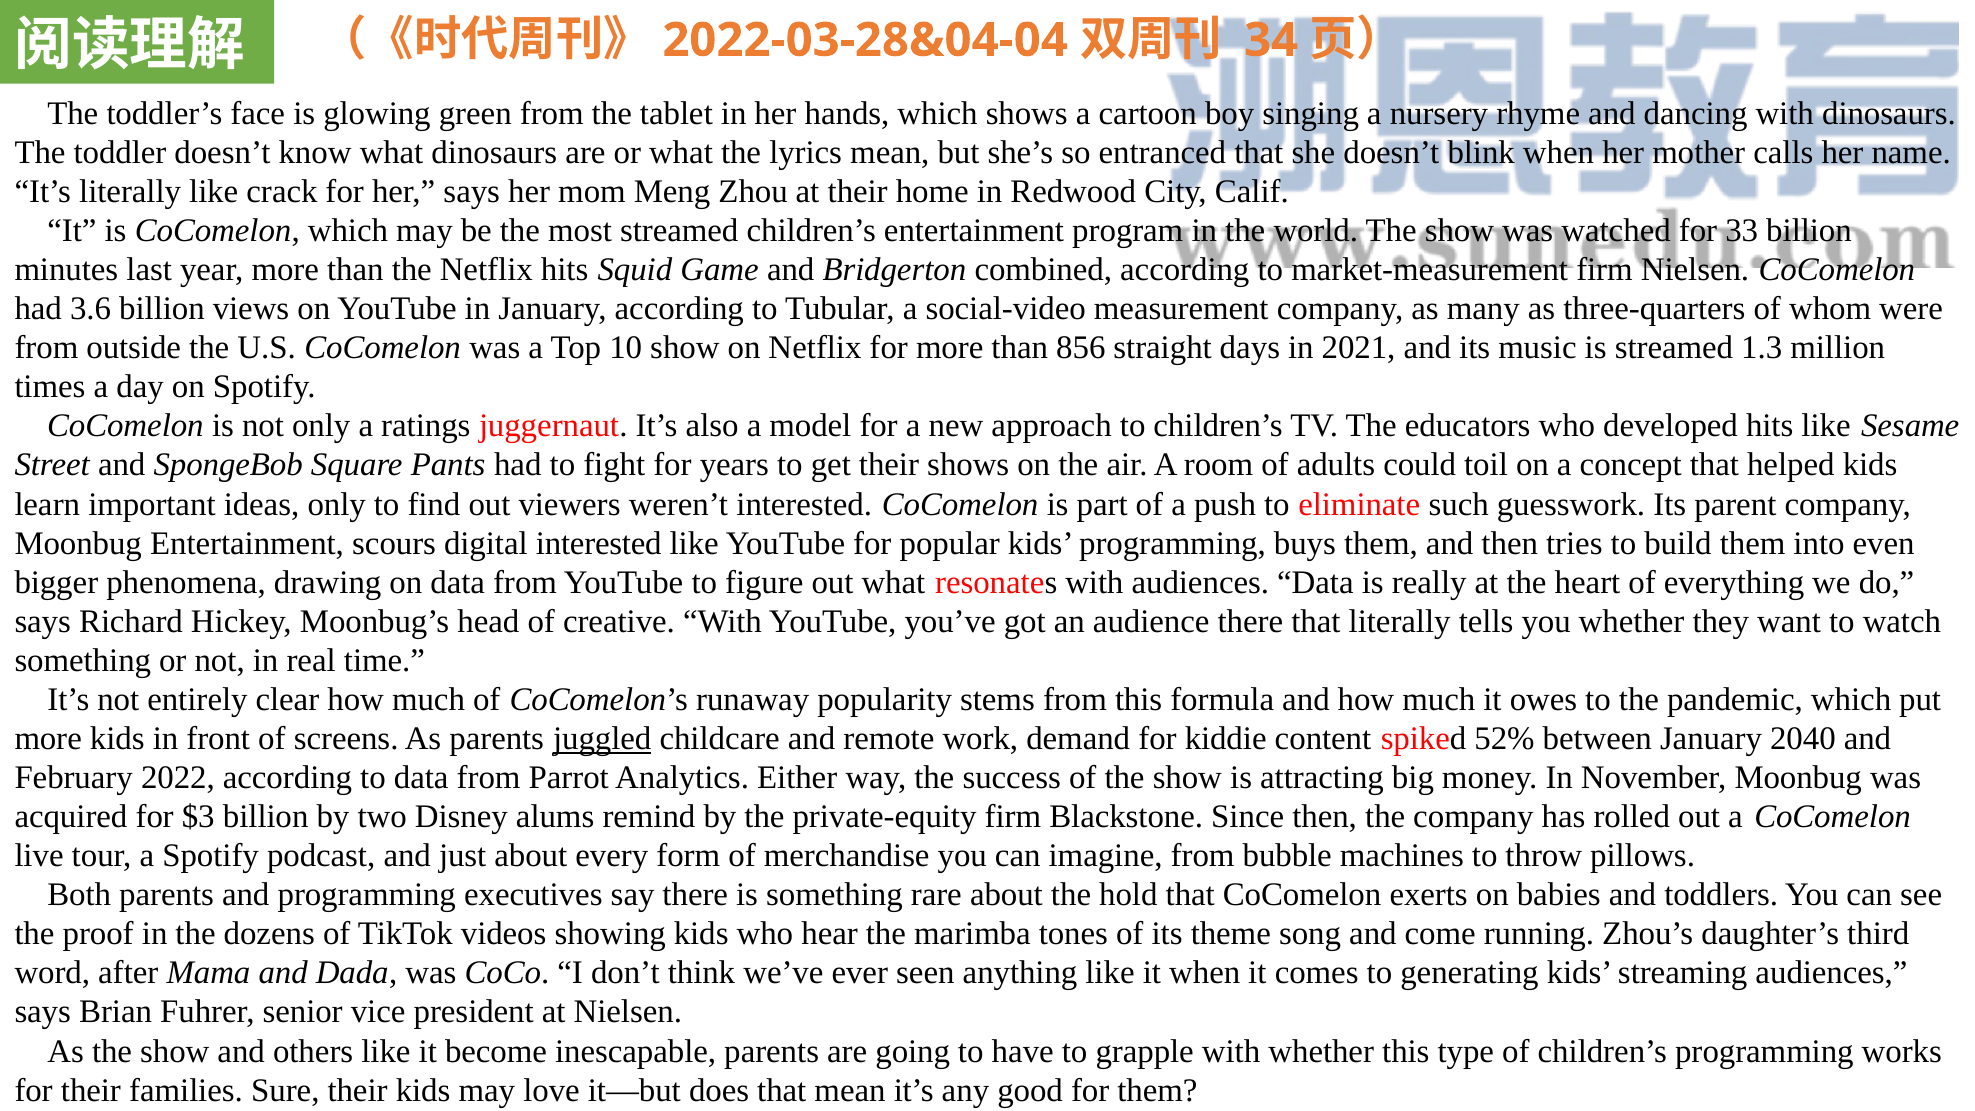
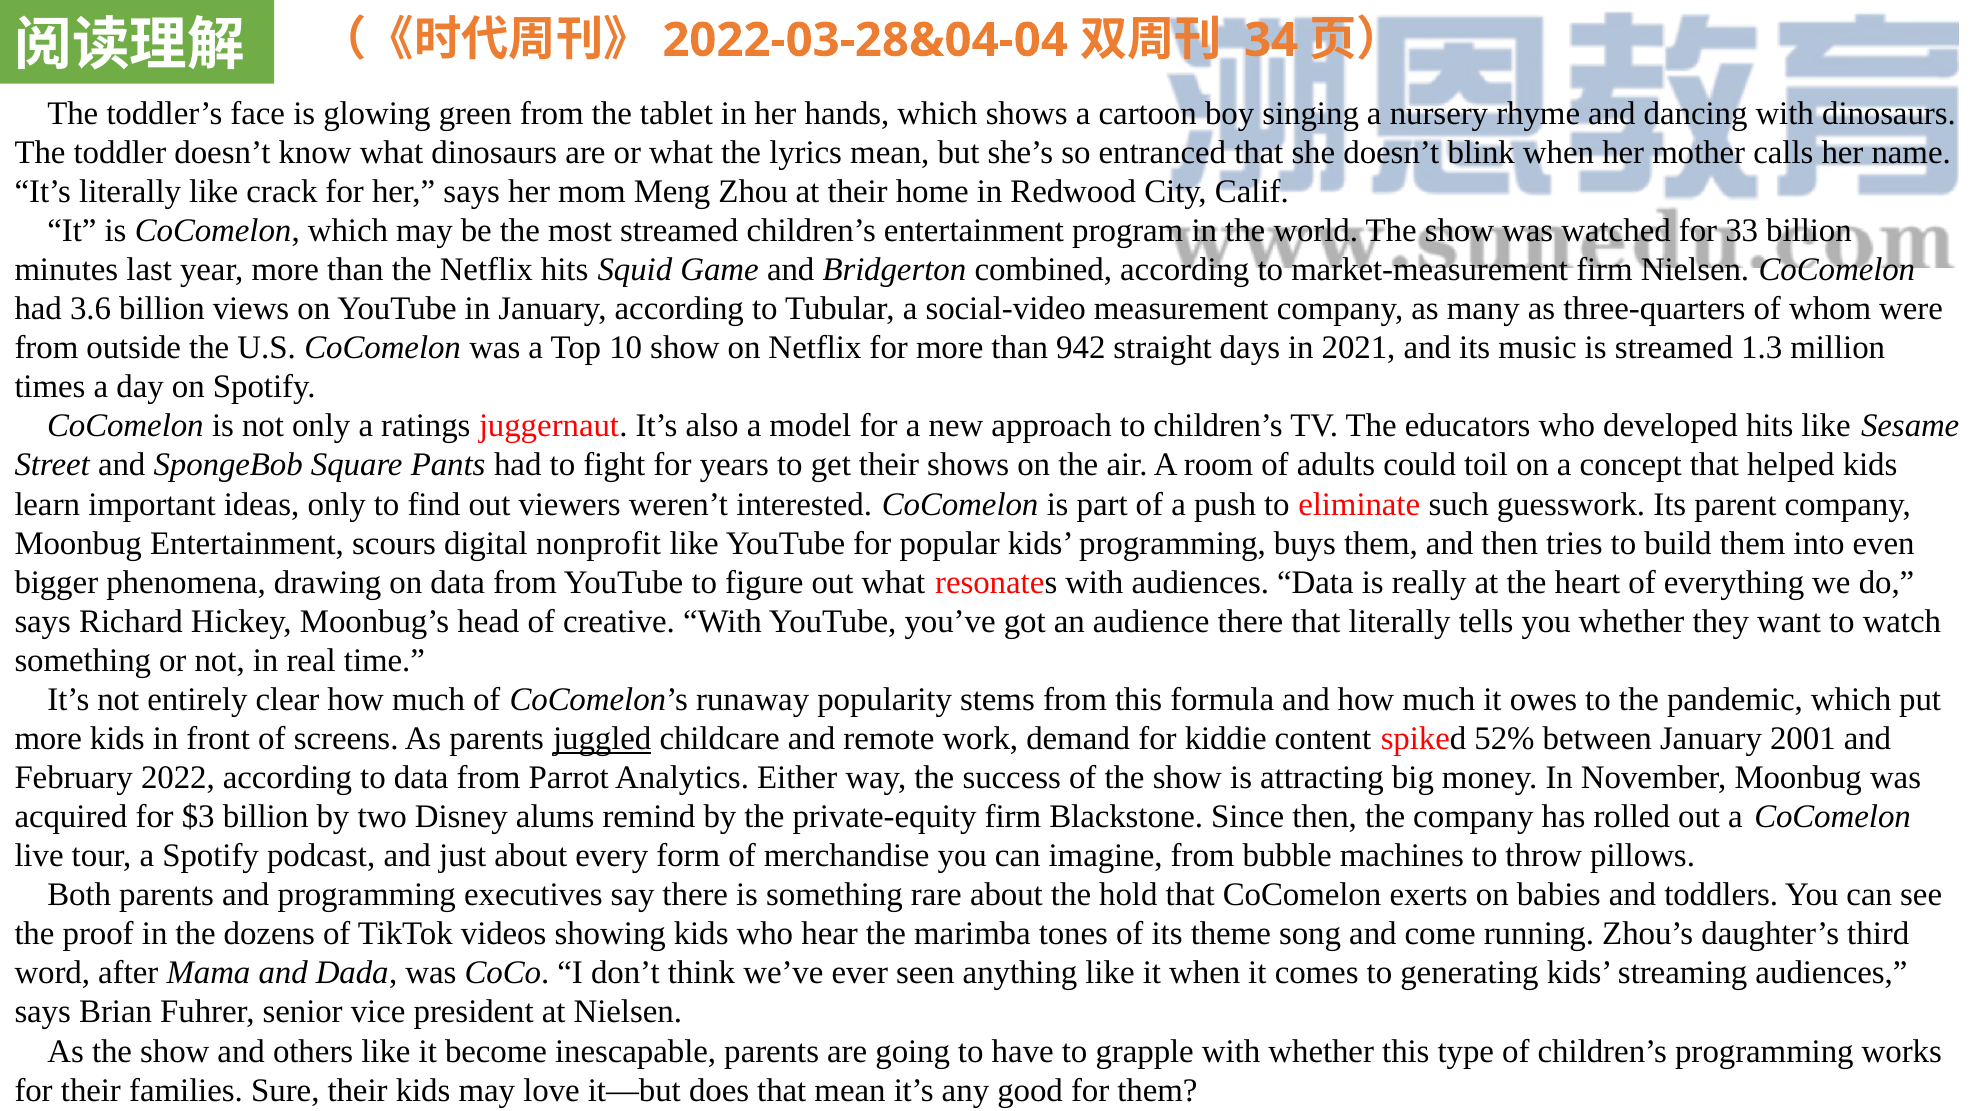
856: 856 -> 942 (1081, 348)
digital interested: interested -> nonprofit (599, 543)
2040: 2040 -> 2001 (1803, 739)
